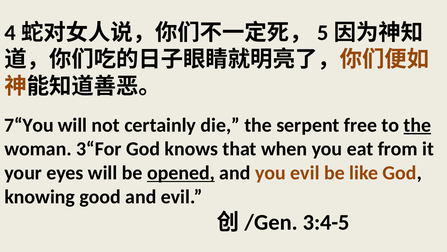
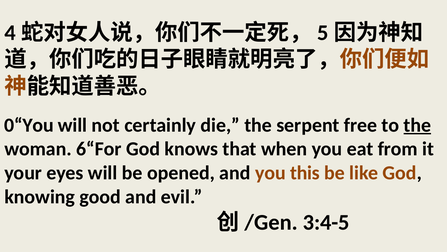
7“You: 7“You -> 0“You (29, 125)
3“For: 3“For -> 6“For (99, 149)
opened underline: present -> none (181, 173)
you evil: evil -> this (305, 173)
